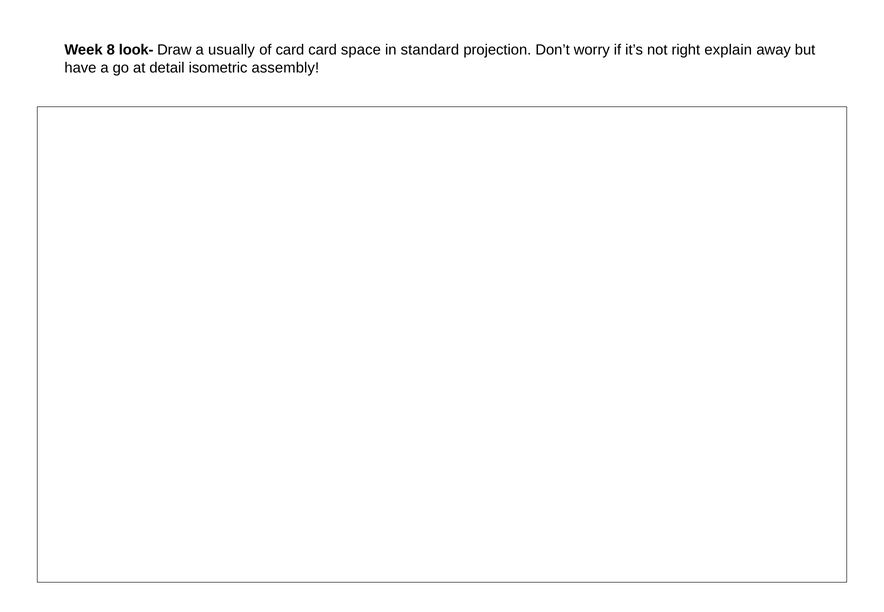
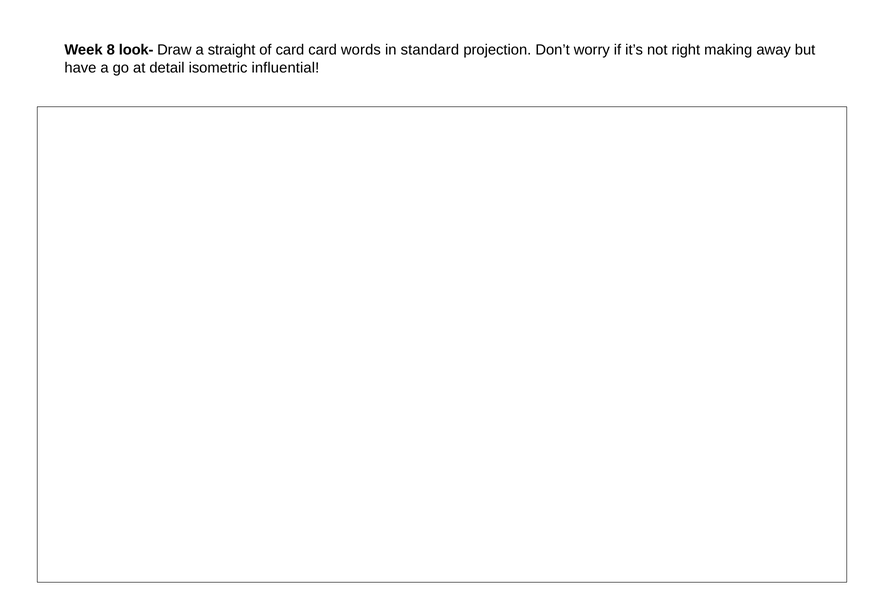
usually: usually -> straight (232, 50)
space: space -> words (361, 50)
explain: explain -> making (728, 50)
assembly: assembly -> influential (285, 68)
